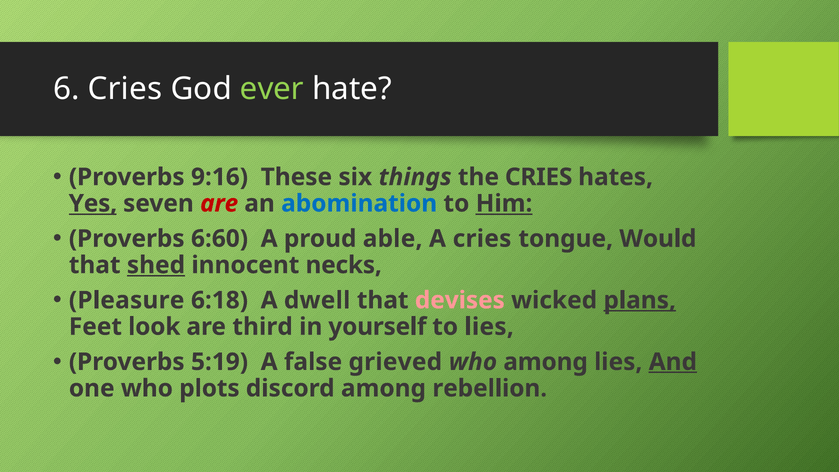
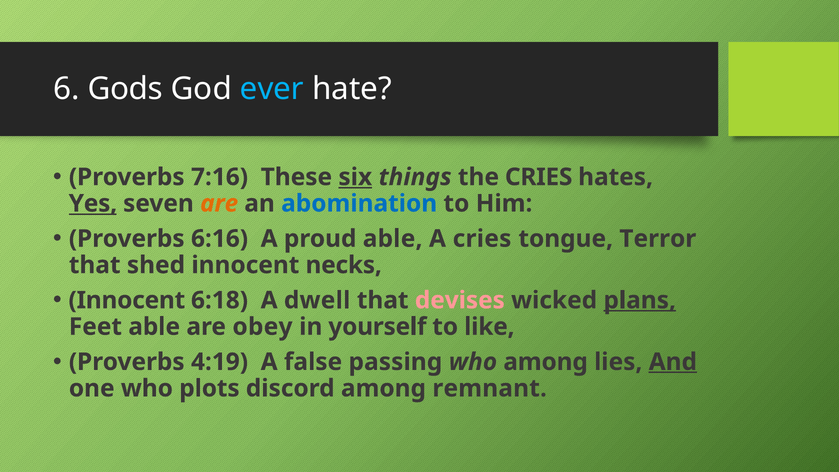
6 Cries: Cries -> Gods (125, 89)
ever colour: light green -> light blue (272, 89)
9:16: 9:16 -> 7:16 (220, 177)
six underline: none -> present (355, 177)
are colour: red -> orange (219, 203)
Him underline: present -> none (504, 203)
6:60: 6:60 -> 6:16 (220, 239)
Would: Would -> Terror (658, 239)
shed underline: present -> none (156, 265)
Pleasure: Pleasure -> Innocent (127, 300)
Feet look: look -> able (154, 327)
third: third -> obey (262, 327)
to lies: lies -> like (489, 327)
5:19: 5:19 -> 4:19 (220, 362)
grieved: grieved -> passing (395, 362)
rebellion: rebellion -> remnant (490, 388)
